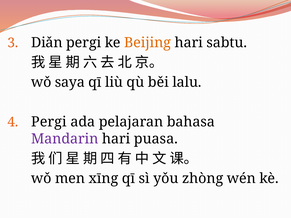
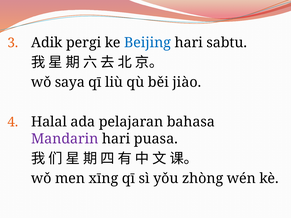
Diǎn: Diǎn -> Adik (47, 43)
Beijing colour: orange -> blue (148, 43)
lalu: lalu -> jiào (187, 82)
Pergi: Pergi -> Halal (49, 122)
